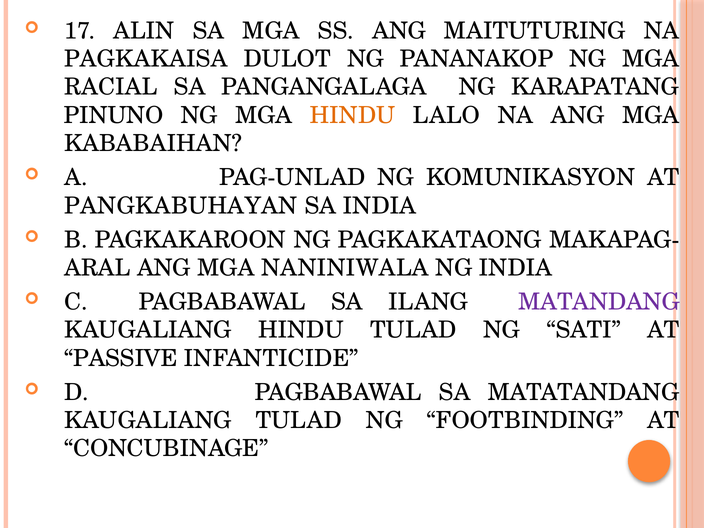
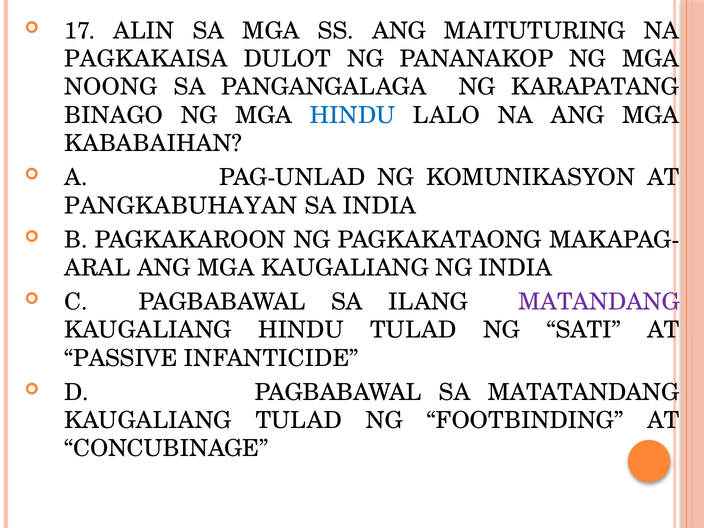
RACIAL: RACIAL -> NOONG (111, 87)
PINUNO: PINUNO -> BINAGO (114, 115)
HINDU colour: orange -> blue (353, 115)
MGA NANINIWALA: NANINIWALA -> KAUGALIANG (345, 268)
